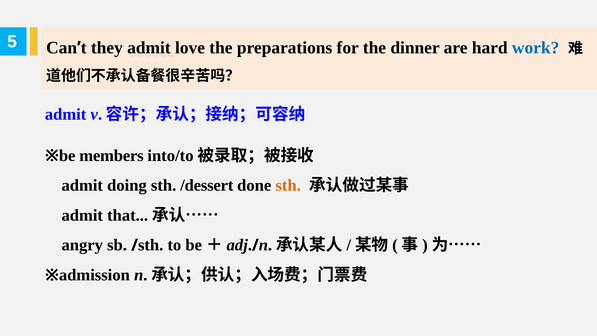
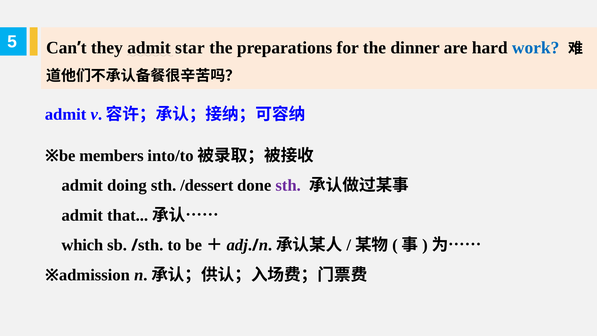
love: love -> star (190, 48)
sth colour: orange -> purple (288, 185)
angry: angry -> which (82, 245)
